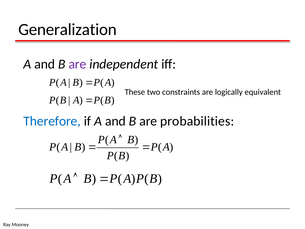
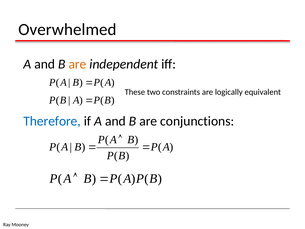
Generalization: Generalization -> Overwhelmed (67, 29)
are colour: purple -> orange (77, 64)
probabilities: probabilities -> conjunctions (197, 121)
